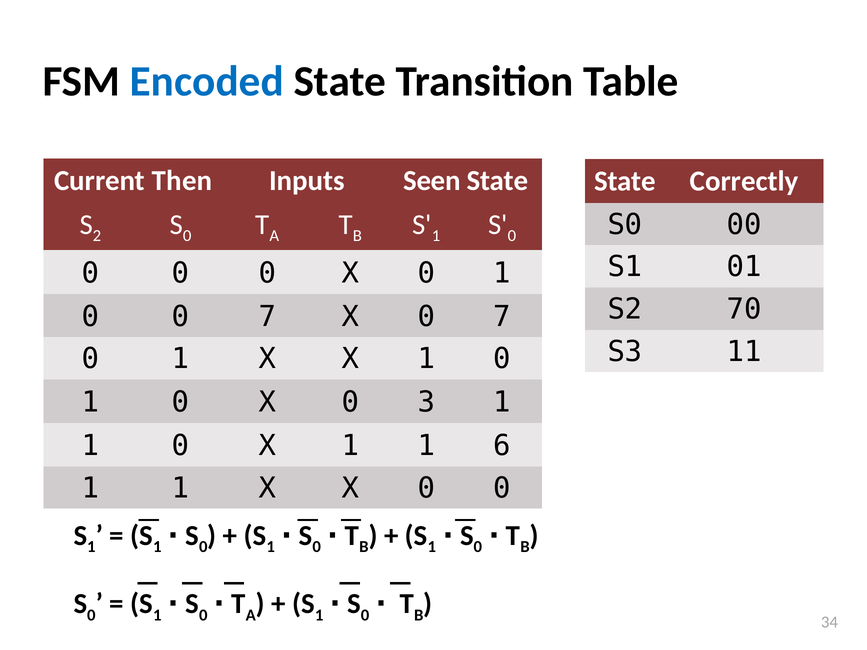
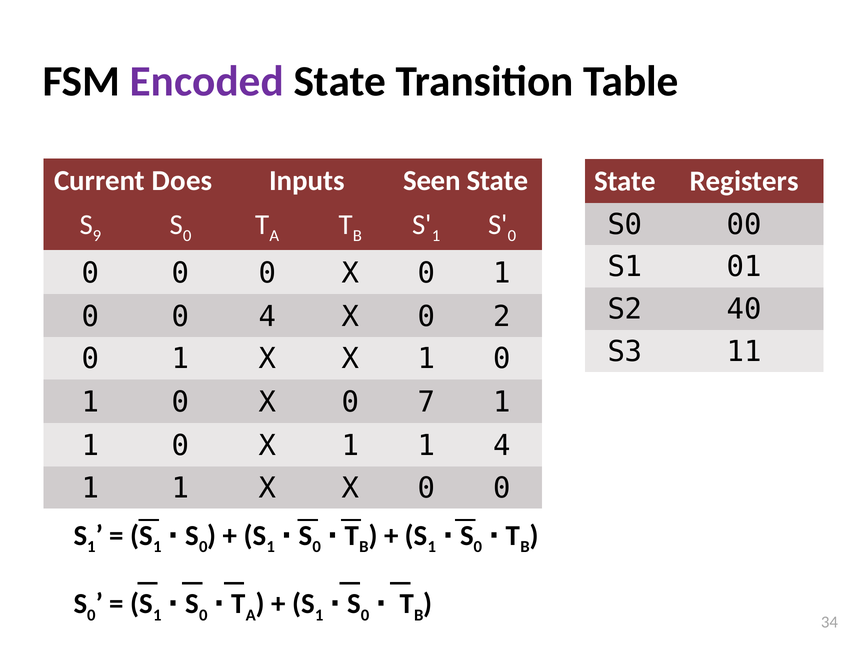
Encoded colour: blue -> purple (207, 81)
Then: Then -> Does (182, 181)
Correctly: Correctly -> Registers (744, 181)
2: 2 -> 9 (97, 236)
70: 70 -> 40 (744, 309)
0 0 7: 7 -> 4 (267, 317)
X 0 7: 7 -> 2 (502, 317)
3: 3 -> 7 (426, 402)
1 6: 6 -> 4 (502, 446)
